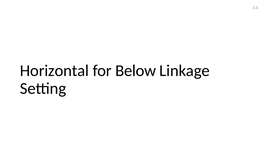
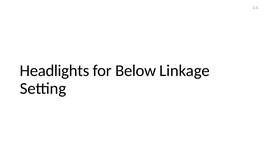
Horizontal: Horizontal -> Headlights (55, 71)
